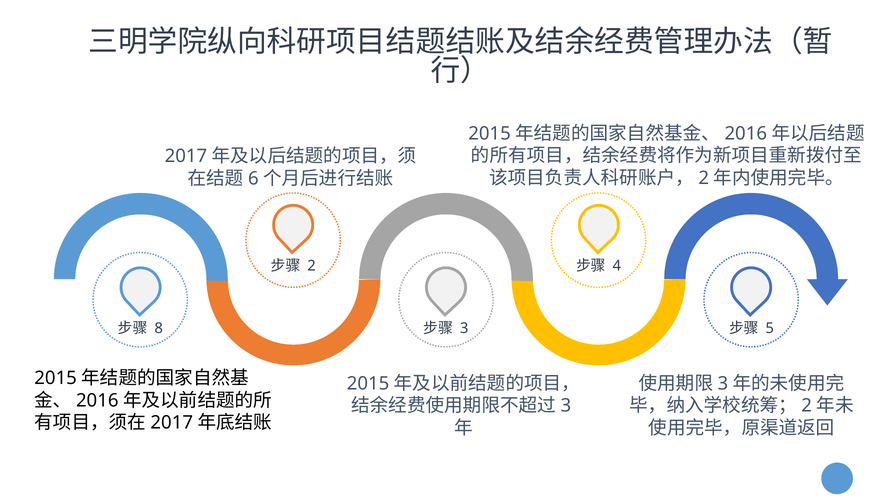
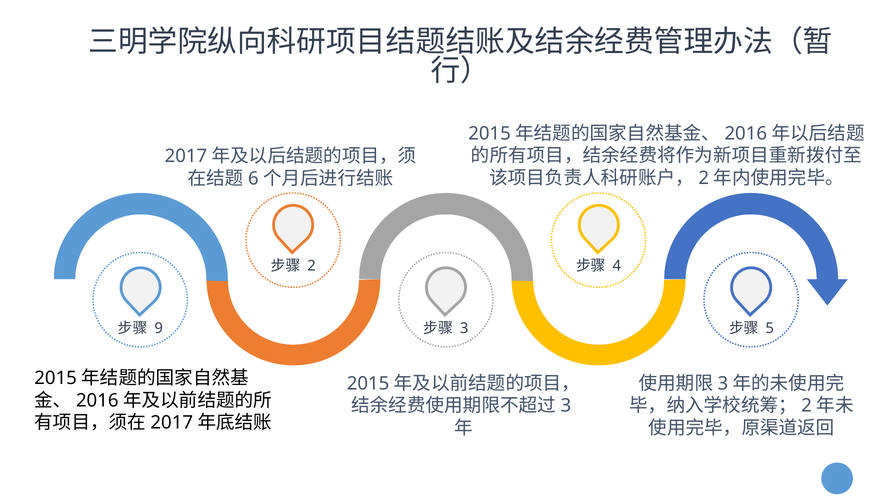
8: 8 -> 9 (159, 328)
